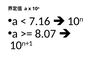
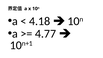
7.16: 7.16 -> 4.18 (40, 21)
8.07: 8.07 -> 4.77 (46, 34)
